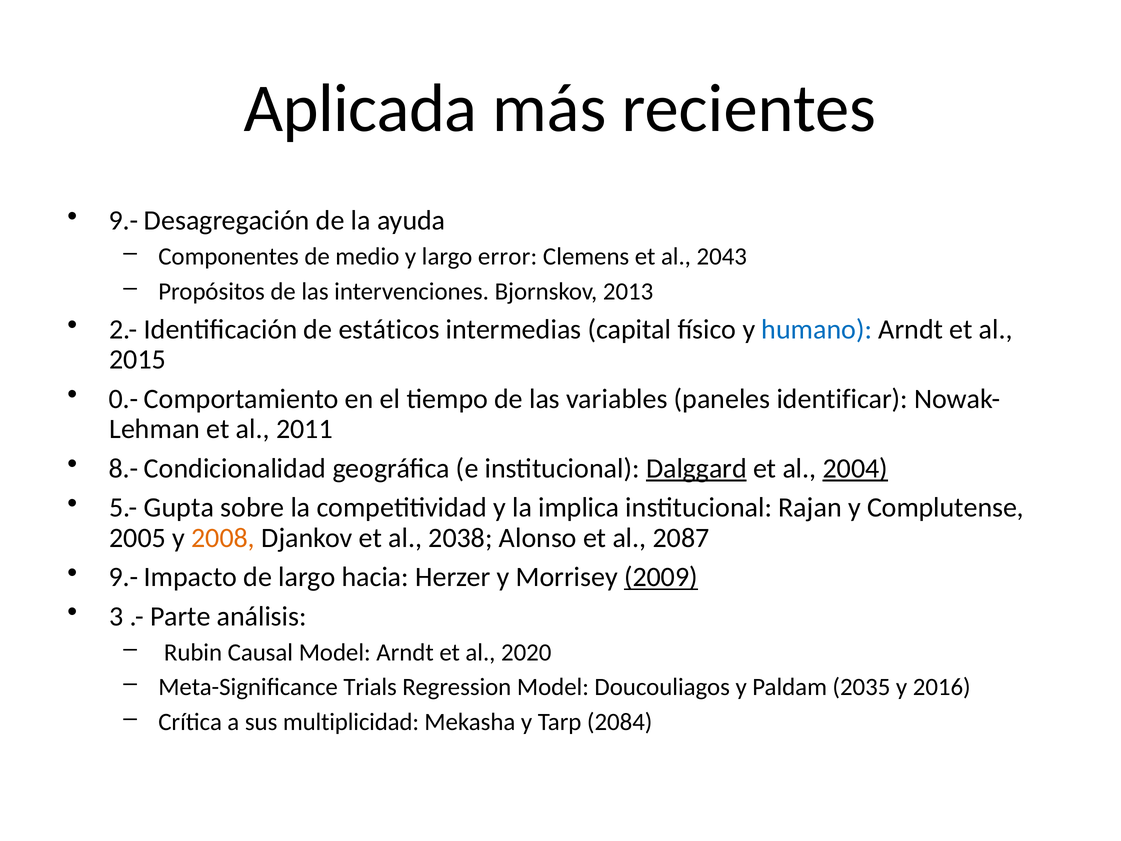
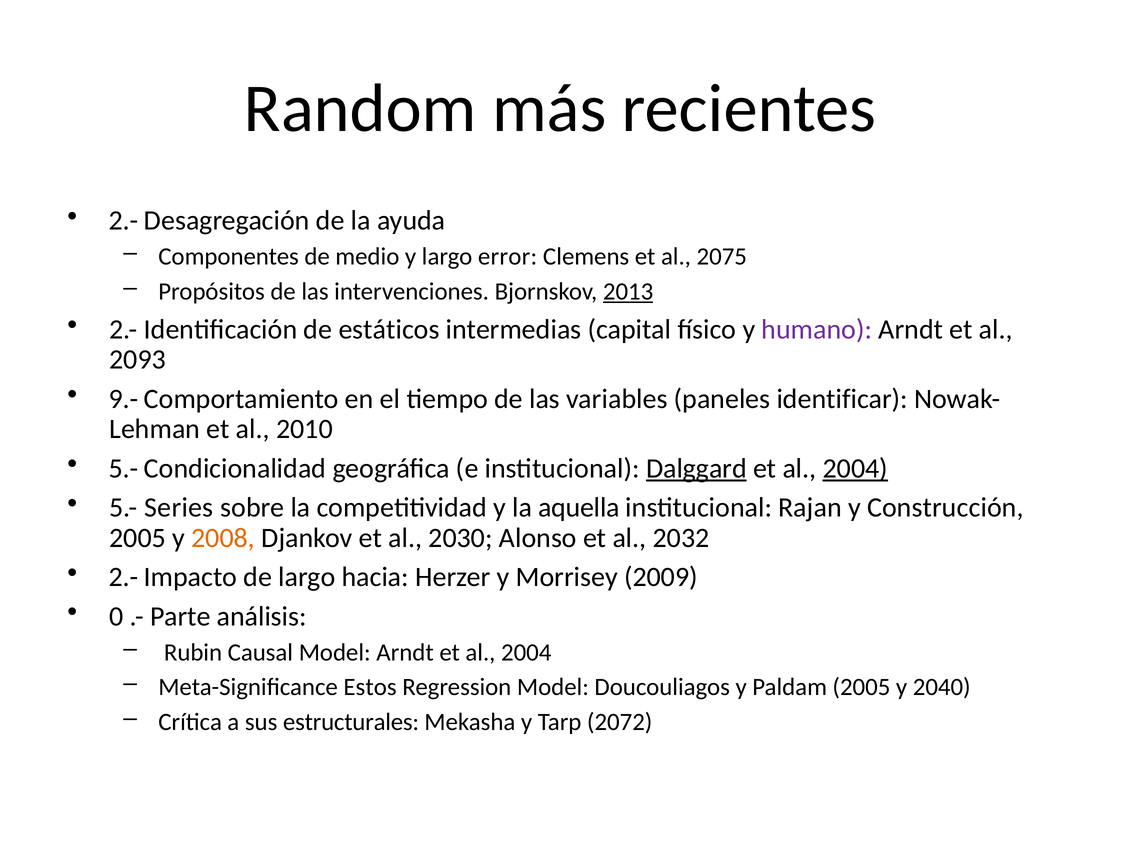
Aplicada: Aplicada -> Random (360, 109)
9.-: 9.- -> 2.- (124, 221)
2043: 2043 -> 2075 (722, 257)
2013 underline: none -> present (628, 291)
humano colour: blue -> purple (817, 329)
2015: 2015 -> 2093 (138, 360)
0.-: 0.- -> 9.- (124, 399)
2011: 2011 -> 2010 (304, 429)
8.-: 8.- -> 5.- (124, 468)
Gupta: Gupta -> Series (179, 508)
implica: implica -> aquella (579, 508)
Complutense: Complutense -> Construcción (945, 508)
2038: 2038 -> 2030 (460, 538)
2087: 2087 -> 2032 (681, 538)
9.-: 9.- -> 2.- (124, 577)
2009 underline: present -> none (661, 577)
3: 3 -> 0 (116, 616)
Arndt et al 2020: 2020 -> 2004 (526, 652)
Trials: Trials -> Estos (370, 687)
Paldam 2035: 2035 -> 2005 (861, 687)
2016: 2016 -> 2040 (942, 687)
multiplicidad: multiplicidad -> estructurales (351, 722)
2084: 2084 -> 2072 (620, 722)
